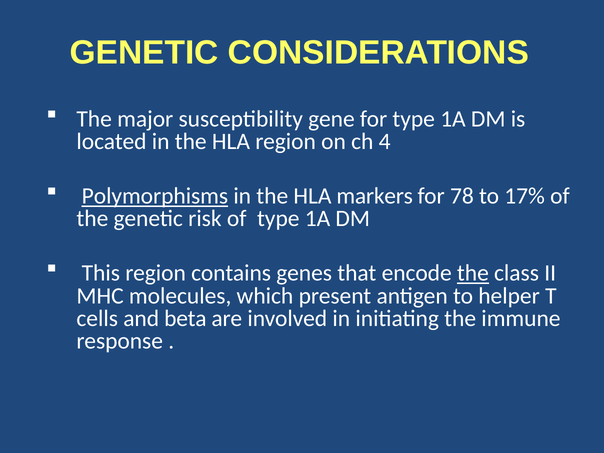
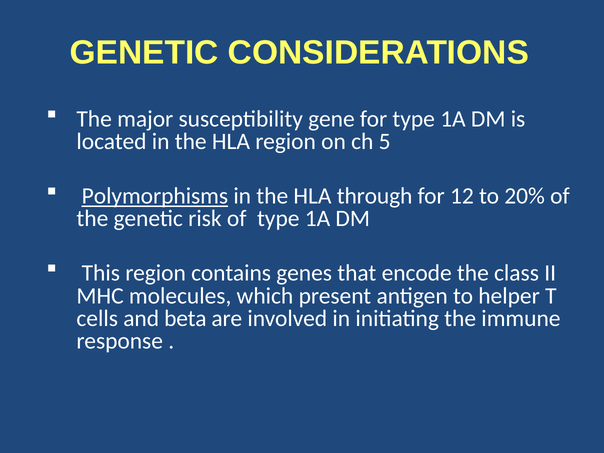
4: 4 -> 5 (385, 142)
markers: markers -> through (375, 196)
78: 78 -> 12 (462, 196)
17%: 17% -> 20% (525, 196)
the underline: present -> none (473, 273)
